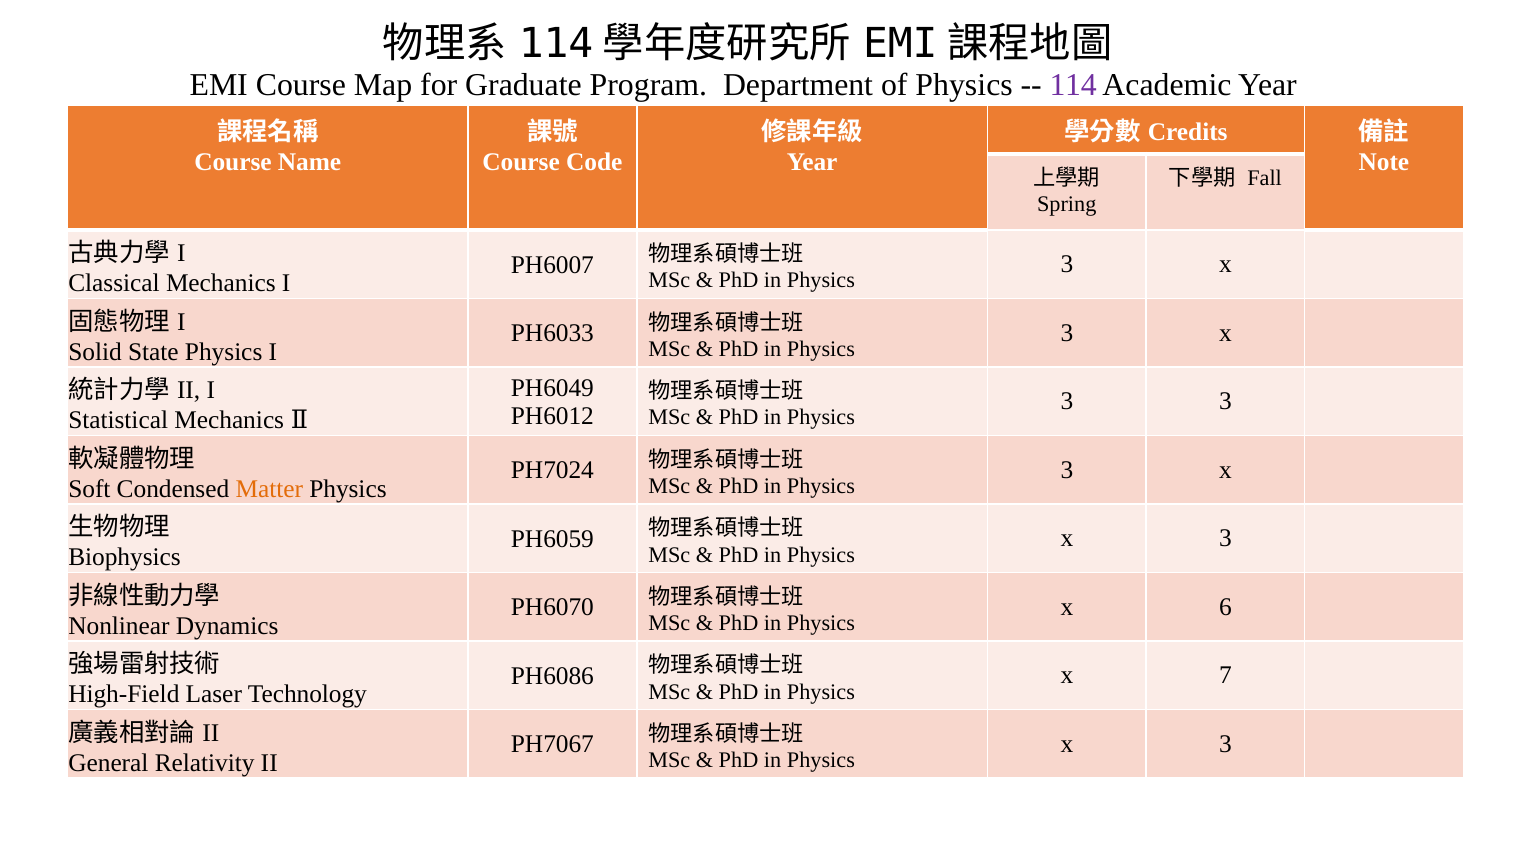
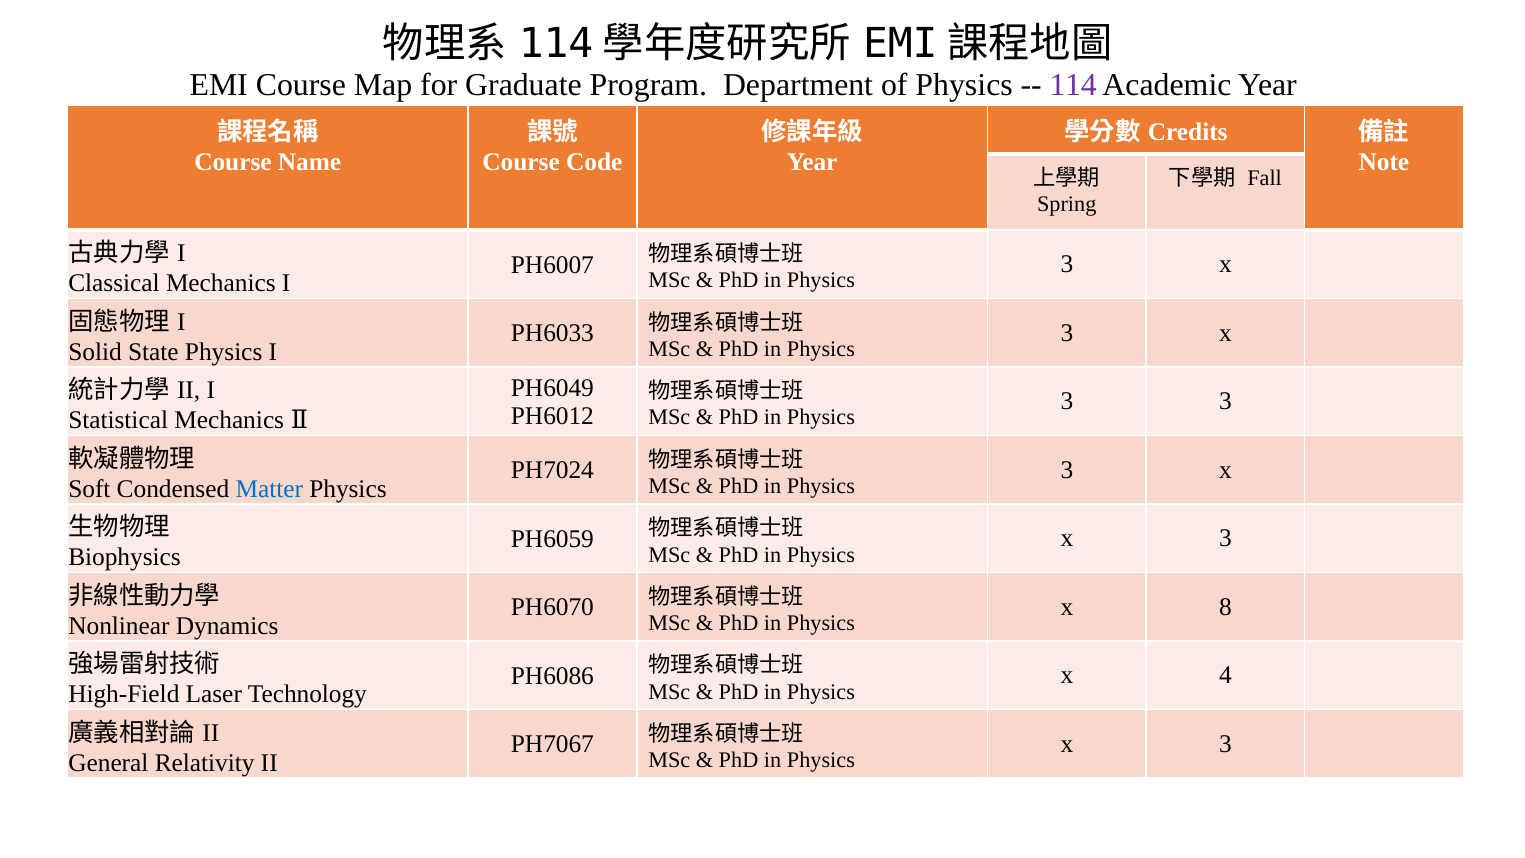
Matter colour: orange -> blue (269, 489)
6: 6 -> 8 (1226, 607)
7: 7 -> 4 (1226, 675)
